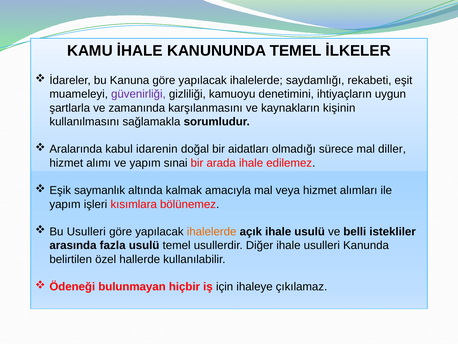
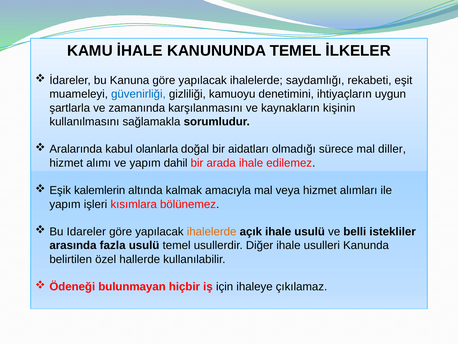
güvenirliği colour: purple -> blue (138, 94)
idarenin: idarenin -> olanlarla (157, 149)
sınai: sınai -> dahil (176, 163)
saymanlık: saymanlık -> kalemlerin (100, 190)
Bu Usulleri: Usulleri -> Idareler (86, 231)
